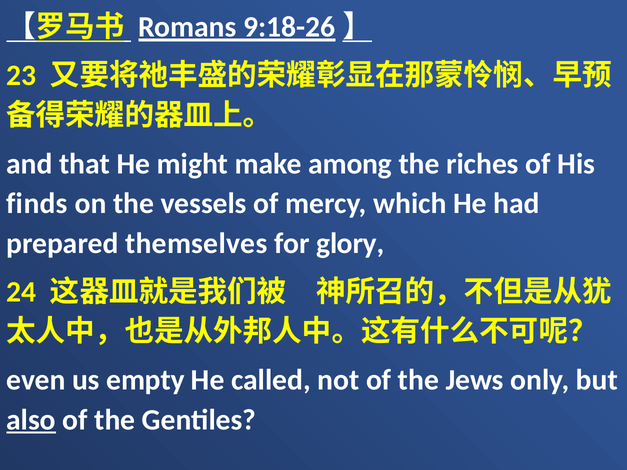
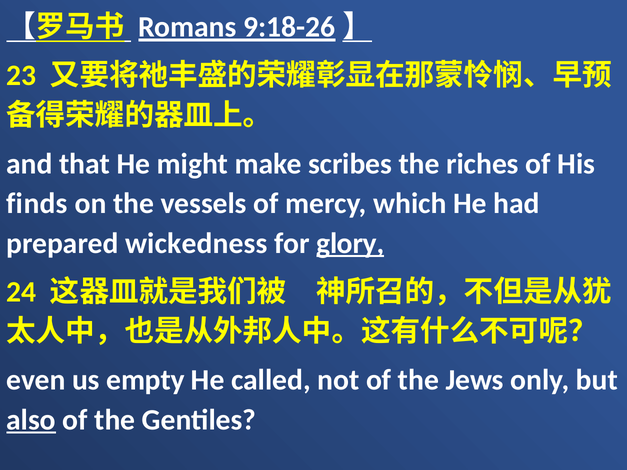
among: among -> scribes (350, 164)
themselves: themselves -> wickedness (196, 243)
glory underline: none -> present (350, 243)
